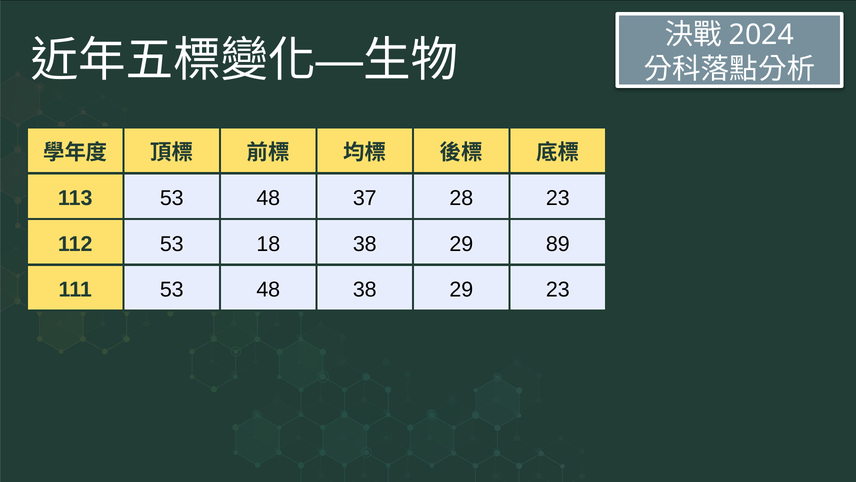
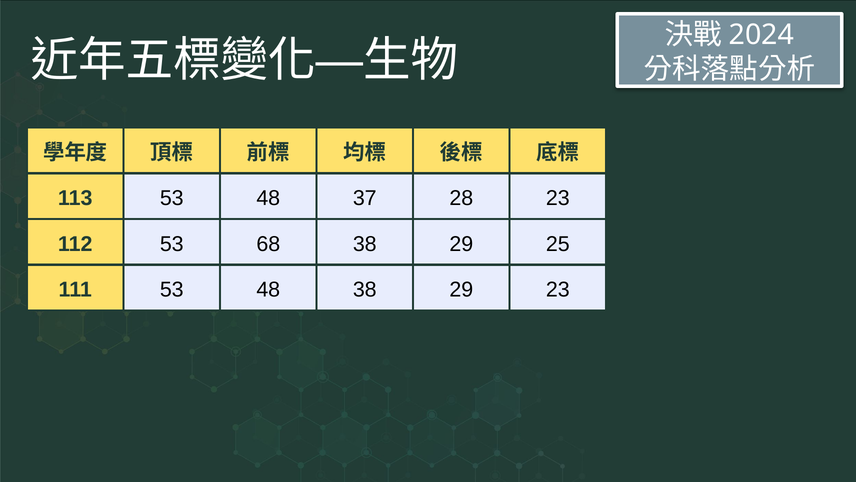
18: 18 -> 68 (268, 244)
89: 89 -> 25 (558, 244)
